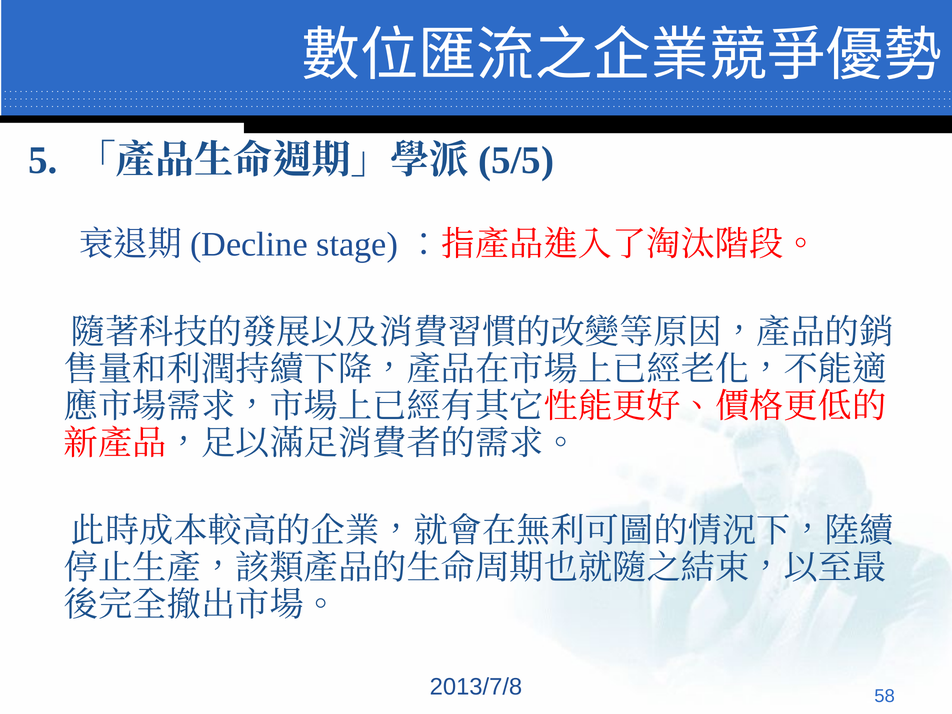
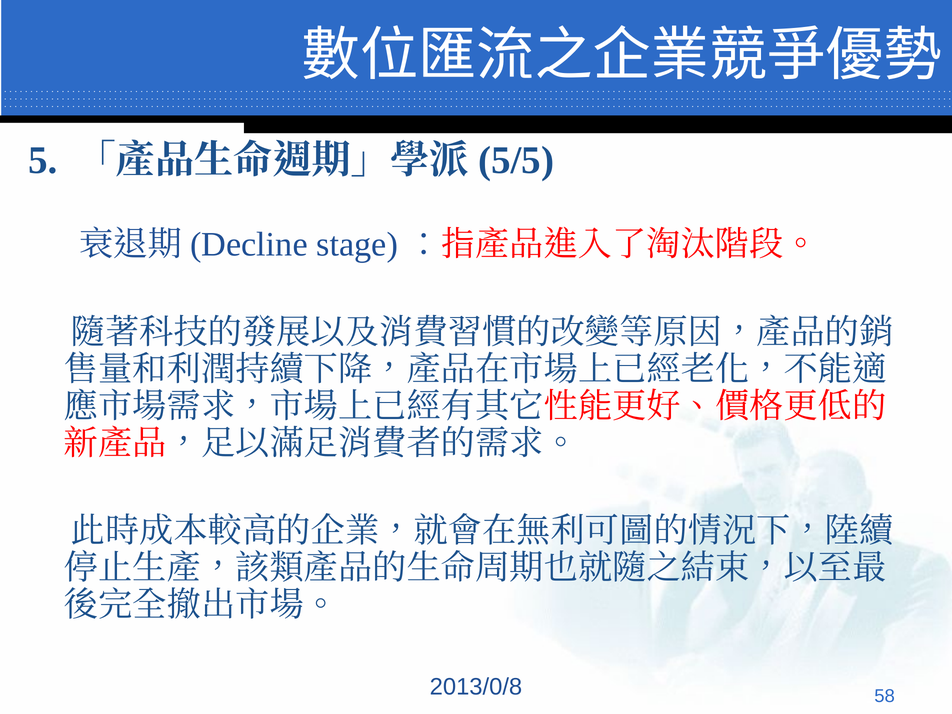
2013/7/8: 2013/7/8 -> 2013/0/8 (476, 687)
